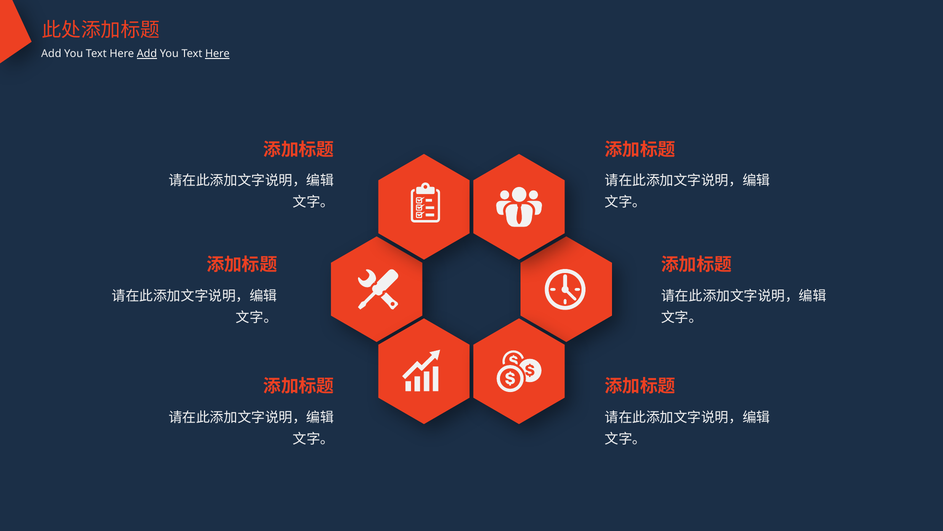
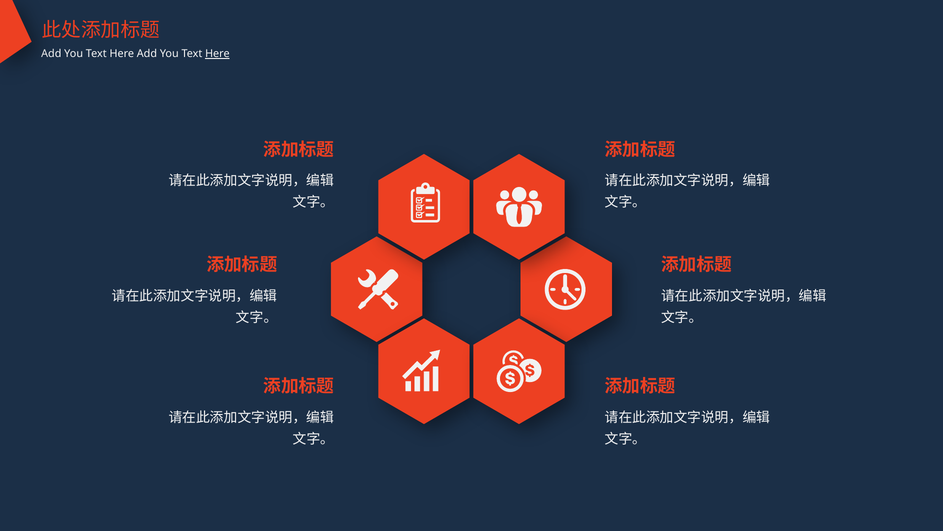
Add underline: present -> none (147, 54)
